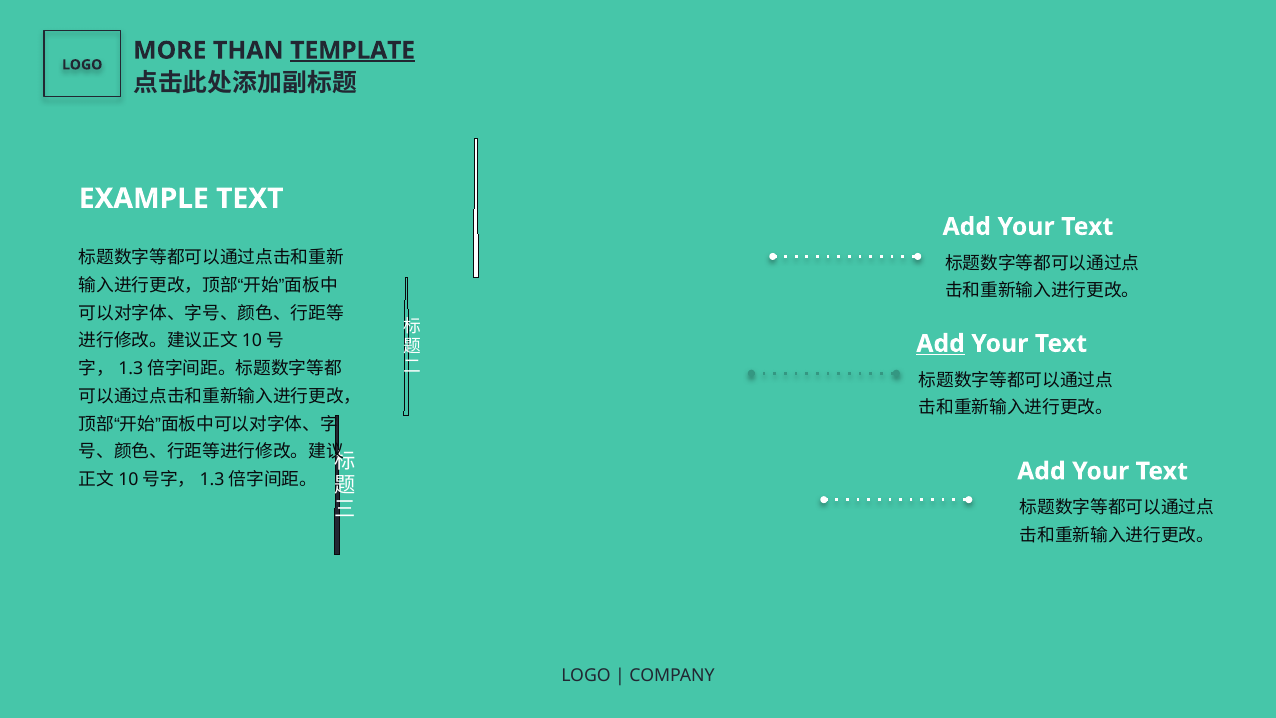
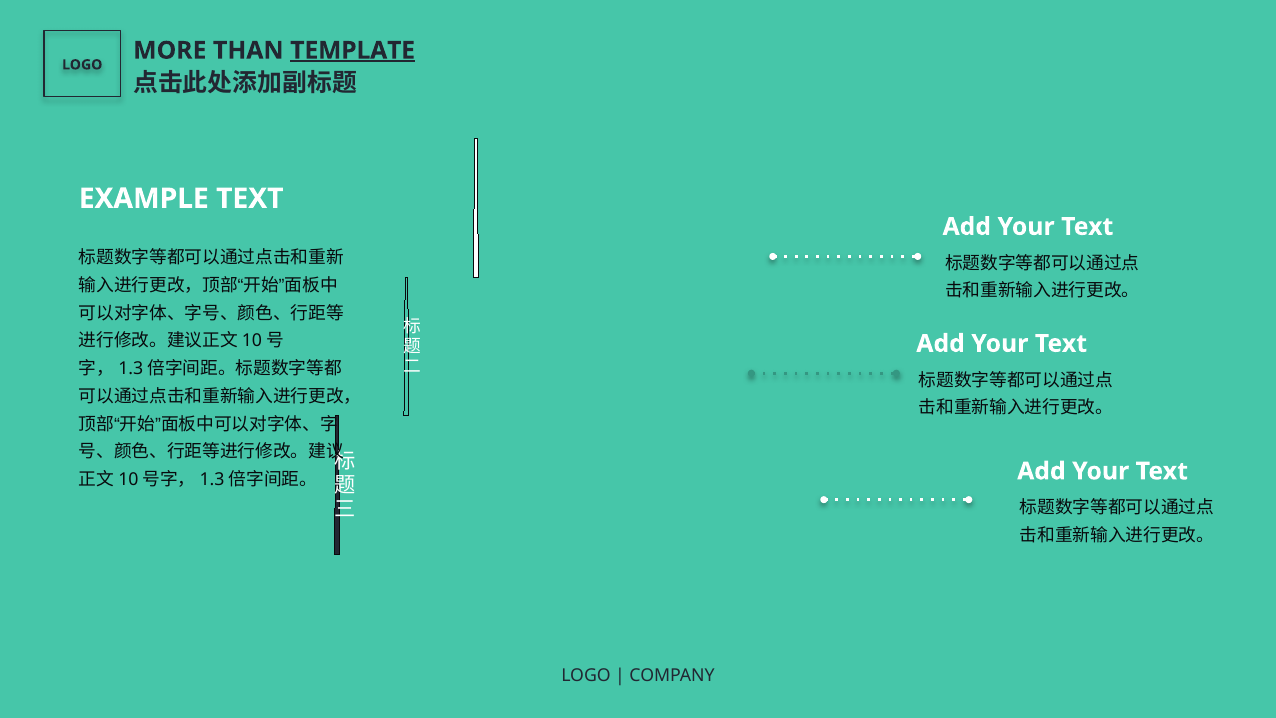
Add underline: present -> none (941, 344)
